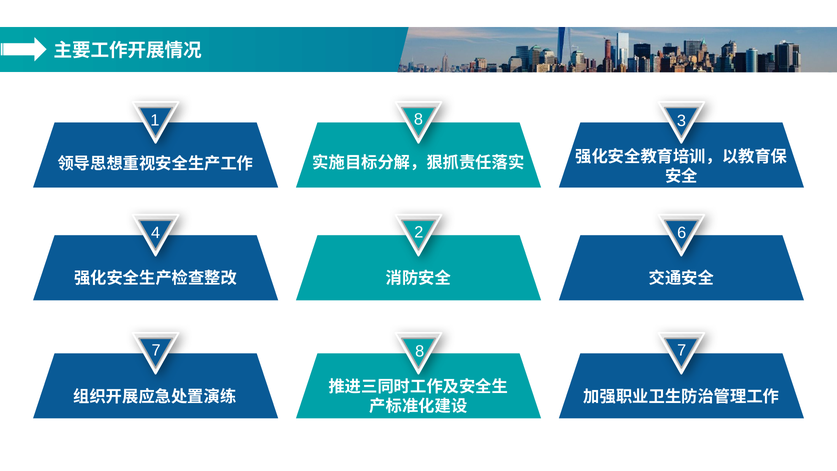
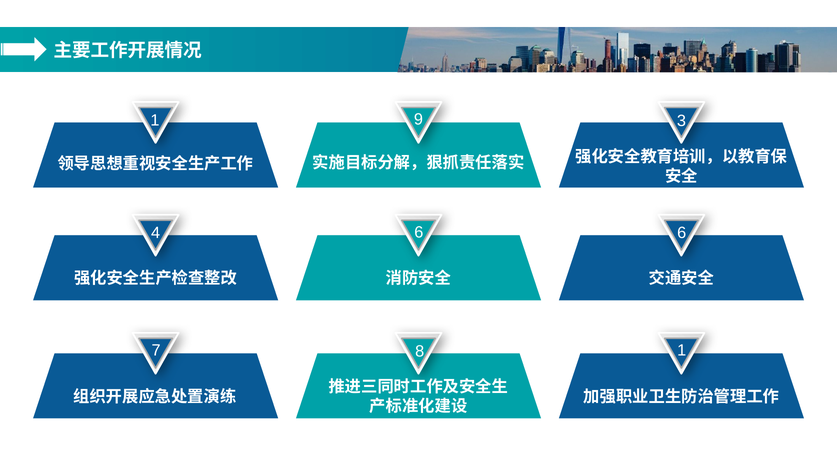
1 8: 8 -> 9 (419, 120)
4 2: 2 -> 6 (419, 232)
8 7: 7 -> 1 (682, 350)
